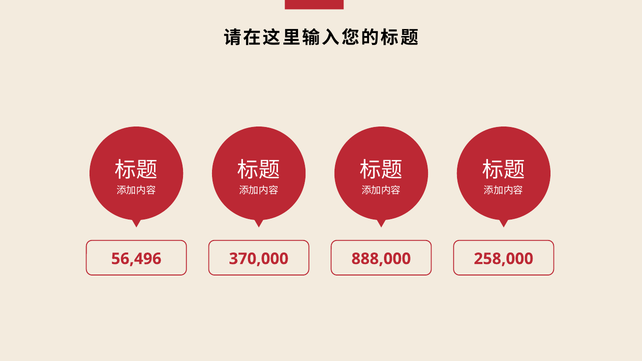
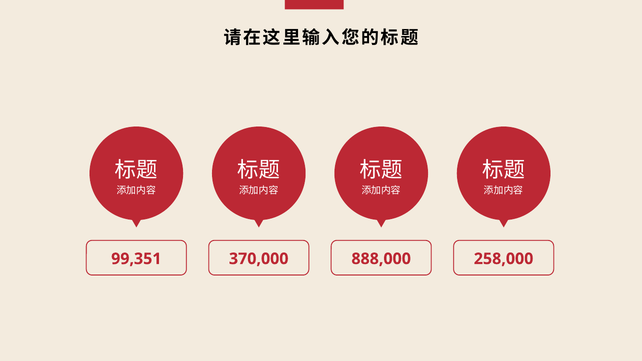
56,496: 56,496 -> 99,351 (136, 259)
